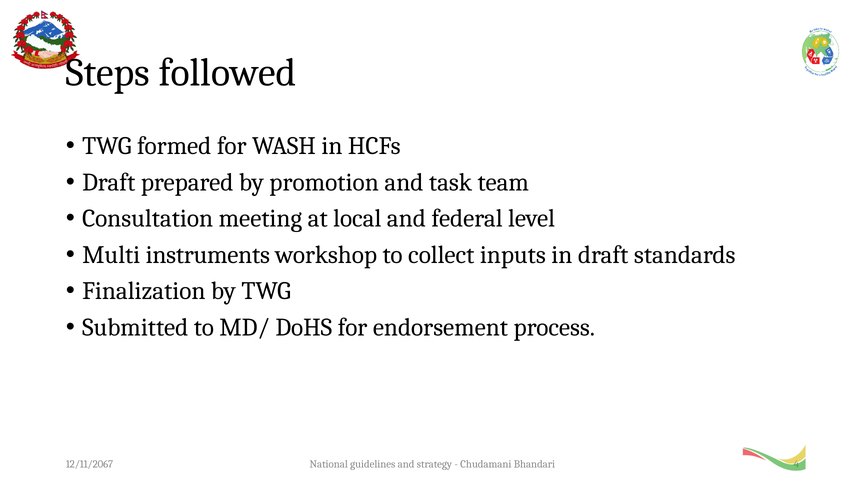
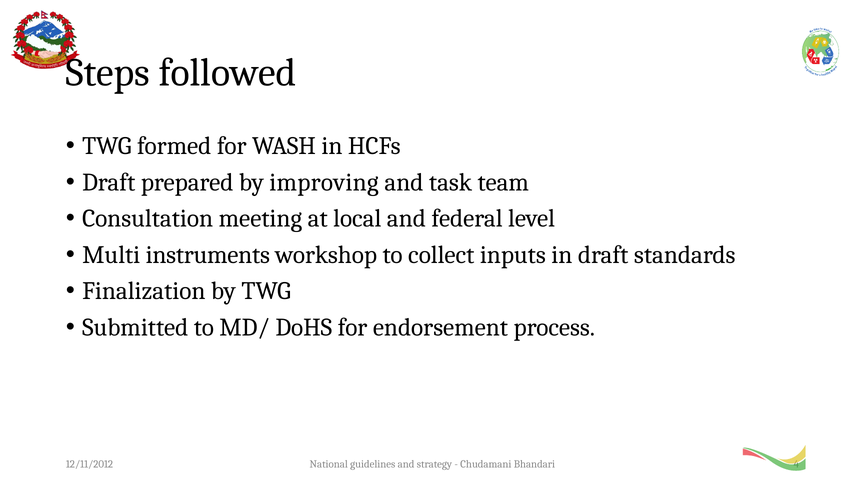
promotion: promotion -> improving (324, 183)
12/11/2067: 12/11/2067 -> 12/11/2012 (89, 465)
